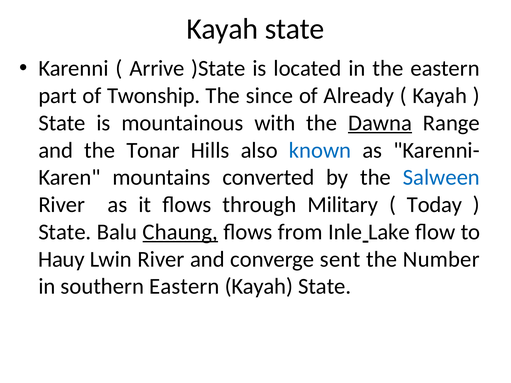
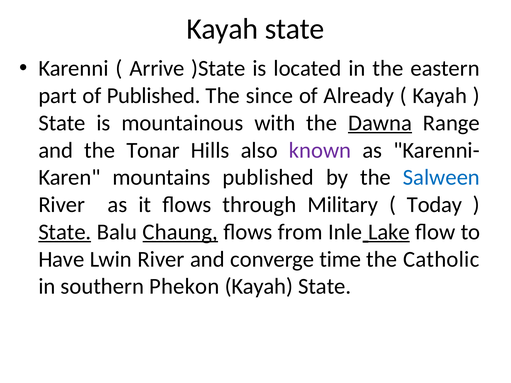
of Twonship: Twonship -> Published (154, 96)
known colour: blue -> purple (320, 150)
mountains converted: converted -> published (268, 178)
State underline: none -> present (65, 232)
Lake underline: none -> present (389, 232)
Hauy: Hauy -> Have (61, 259)
sent: sent -> time (340, 259)
Number: Number -> Catholic (441, 259)
southern Eastern: Eastern -> Phekon (184, 287)
